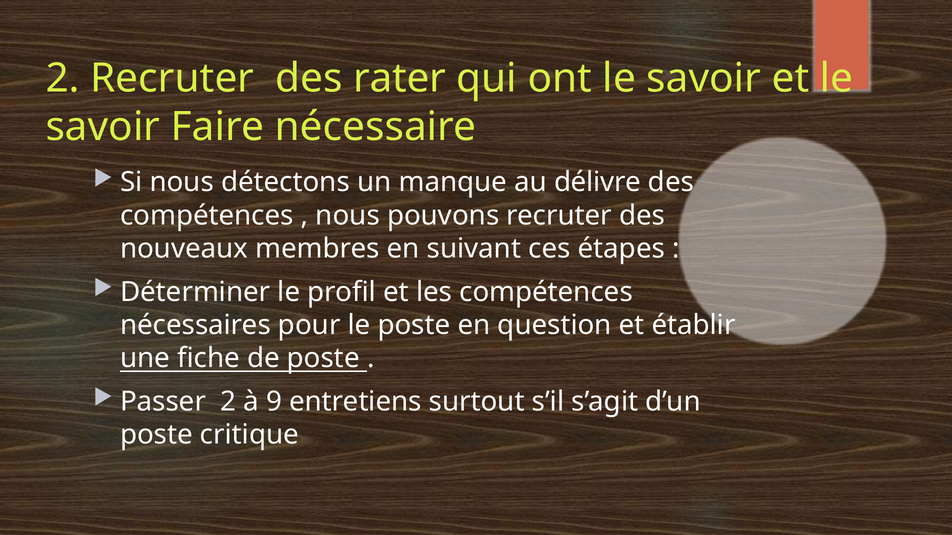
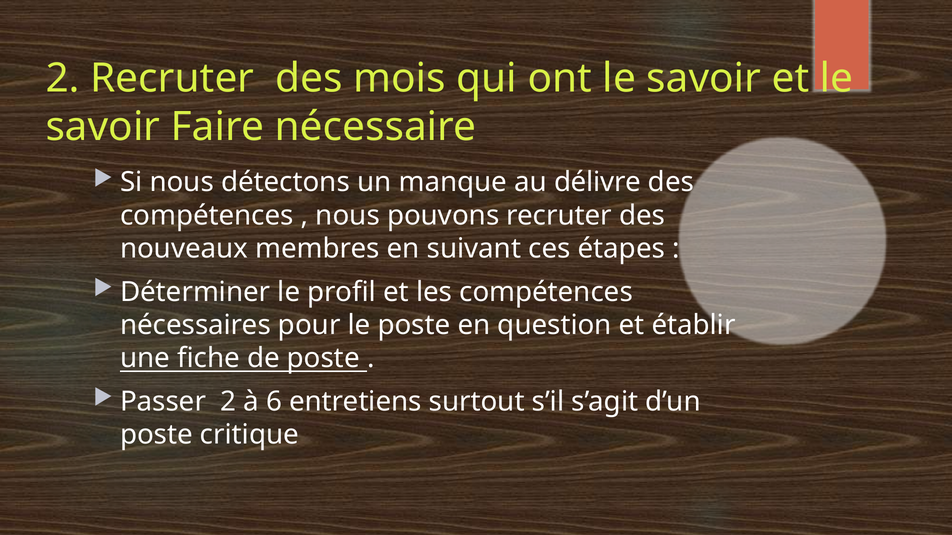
rater: rater -> mois (400, 78)
9: 9 -> 6 (274, 402)
